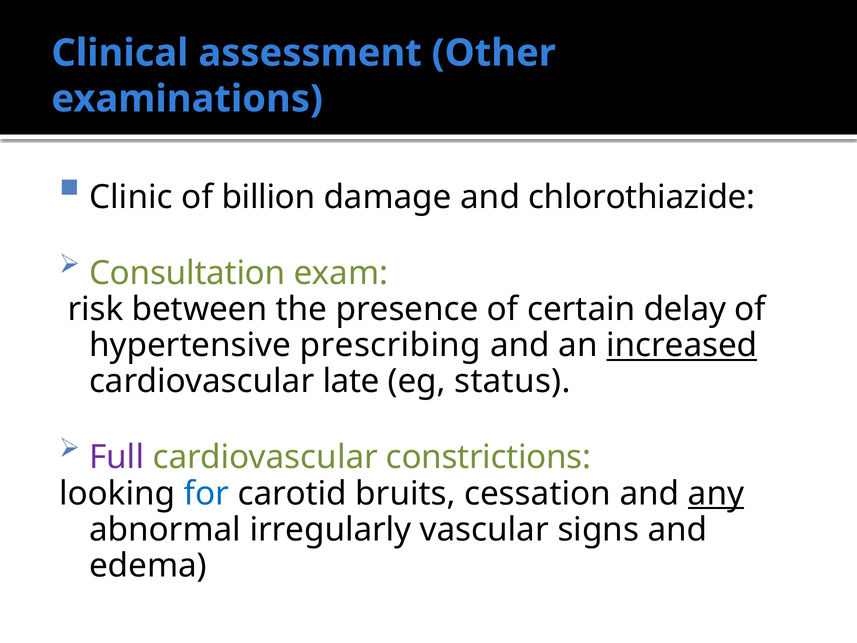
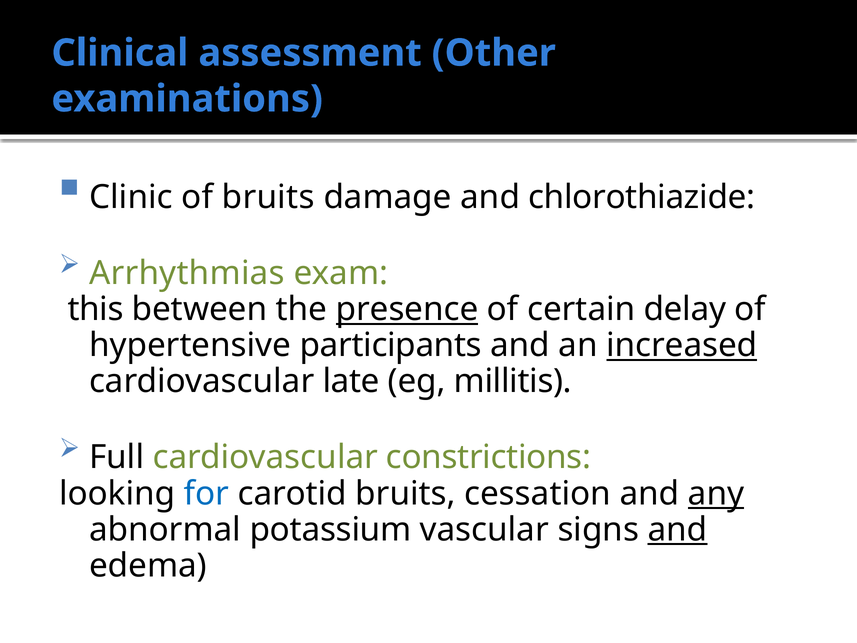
of billion: billion -> bruits (268, 197)
Consultation: Consultation -> Arrhythmias (187, 273)
risk: risk -> this (96, 309)
presence underline: none -> present (407, 309)
prescribing: prescribing -> participants (391, 345)
status: status -> millitis (513, 381)
Full colour: purple -> black (117, 457)
irregularly: irregularly -> potassium (331, 529)
and underline: none -> present (678, 529)
